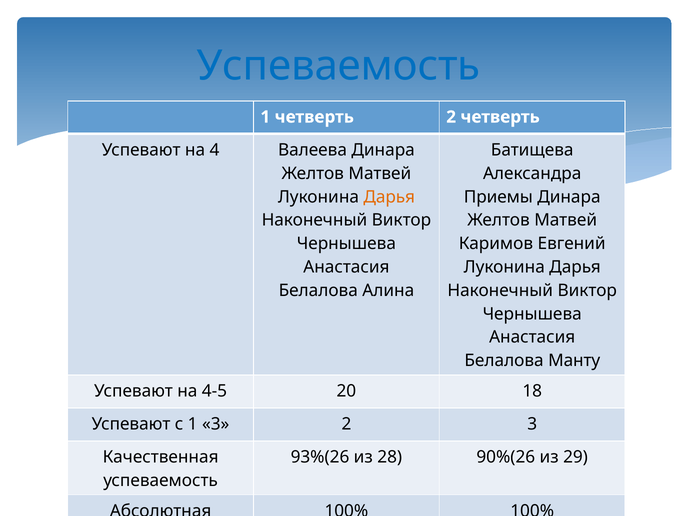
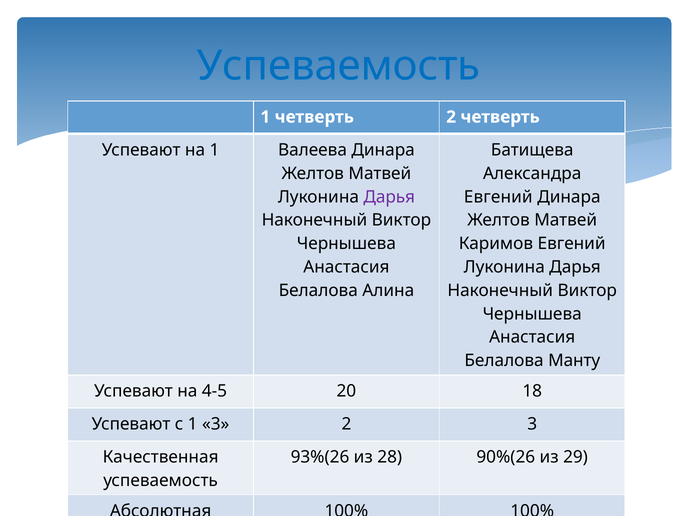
на 4: 4 -> 1 (214, 150)
Дарья colour: orange -> purple (389, 197)
Приемы: Приемы -> Евгений (498, 197)
